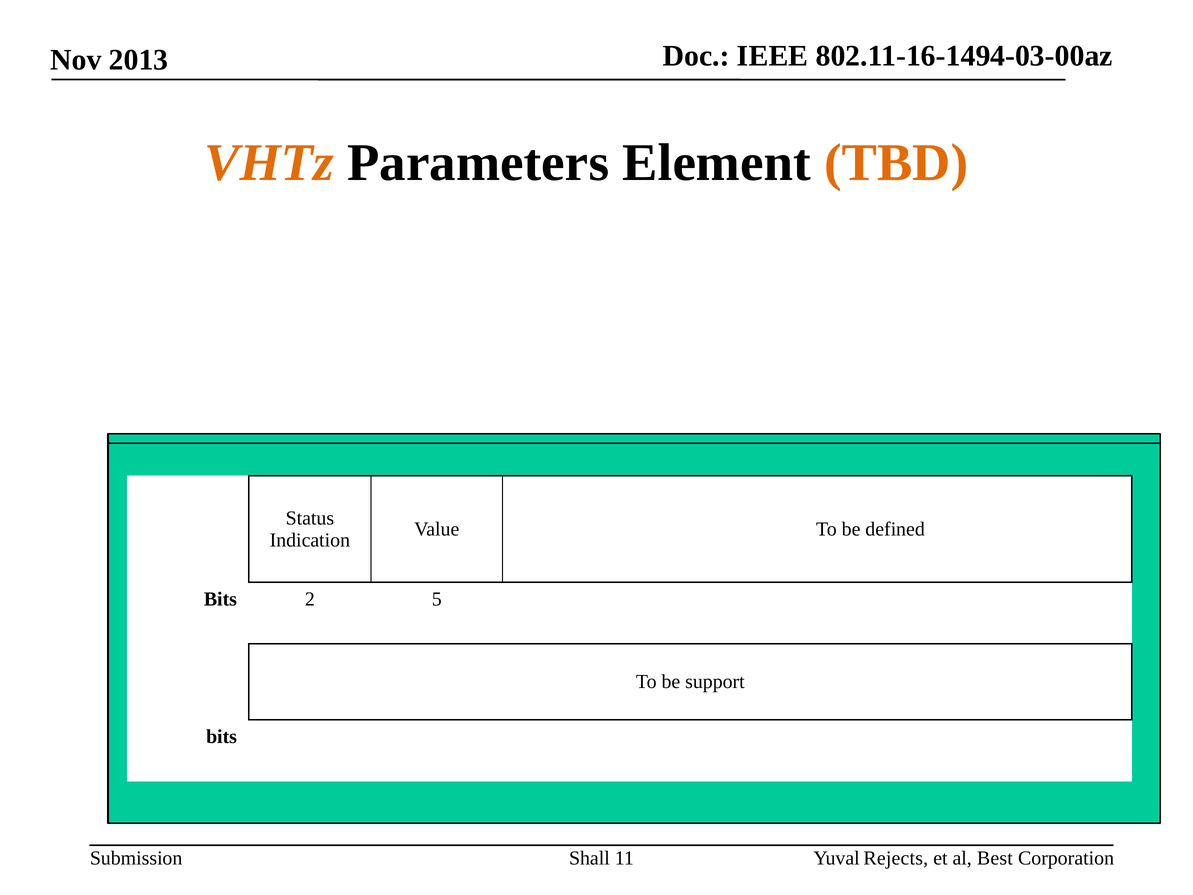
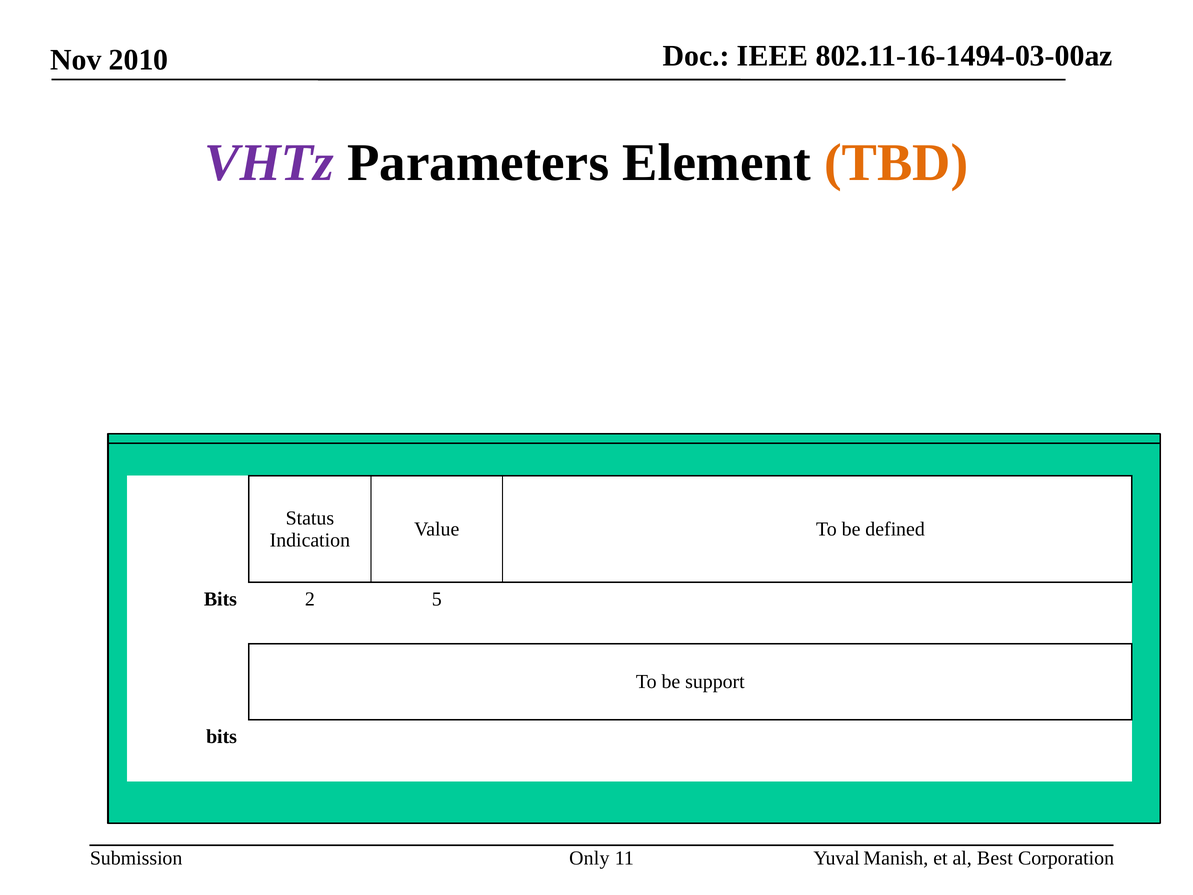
2013: 2013 -> 2010 (139, 60)
VHTz colour: orange -> purple (269, 163)
Shall: Shall -> Only (589, 858)
Rejects: Rejects -> Manish (896, 858)
